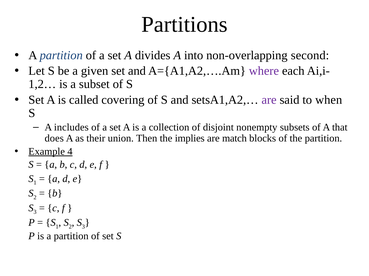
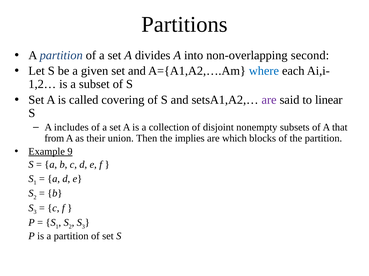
where colour: purple -> blue (264, 71)
when: when -> linear (329, 100)
does: does -> from (54, 139)
match: match -> which (234, 139)
4: 4 -> 9 (70, 152)
